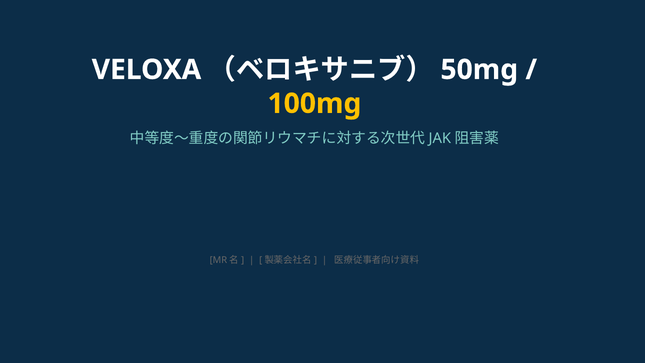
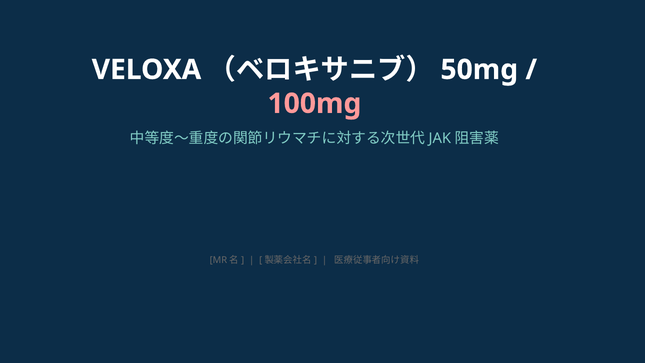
100mg colour: yellow -> pink (314, 104)
